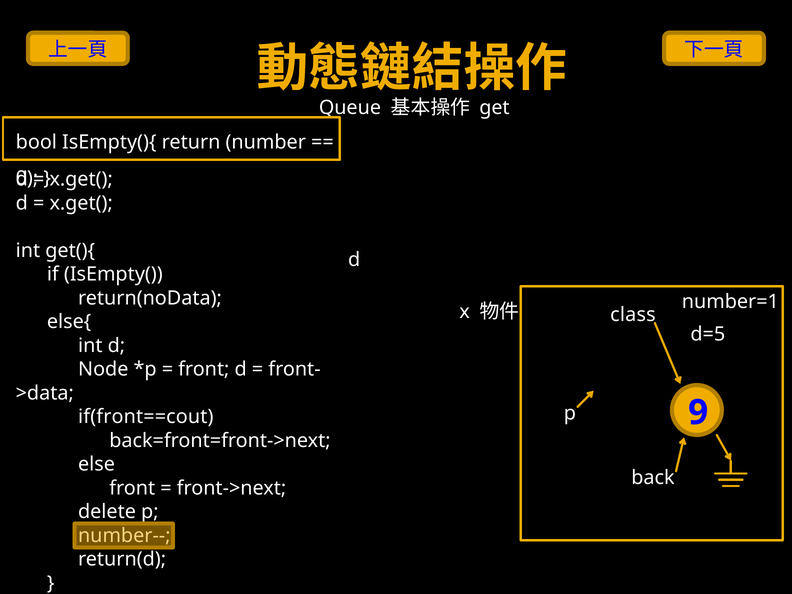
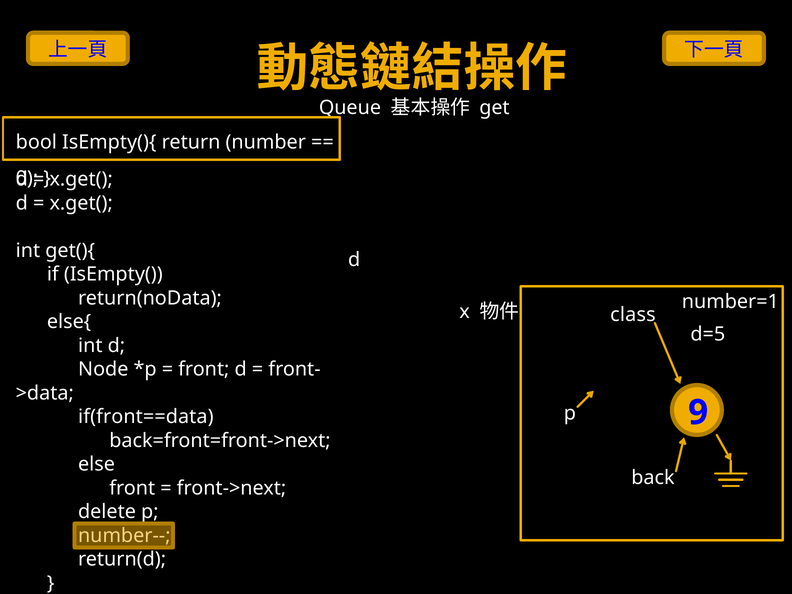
if(front==cout: if(front==cout -> if(front==data (146, 417)
